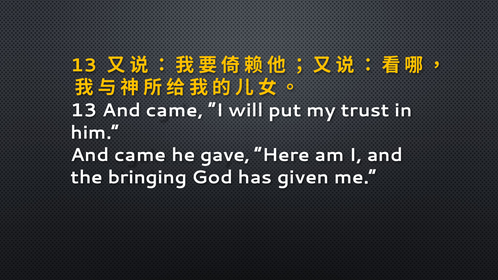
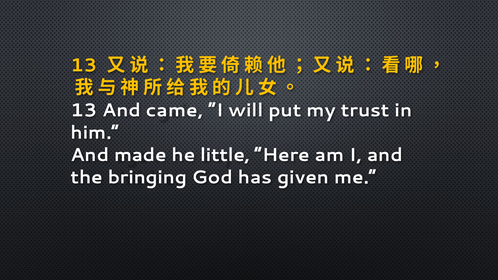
came: came -> made (140, 155)
gave: gave -> little (225, 155)
